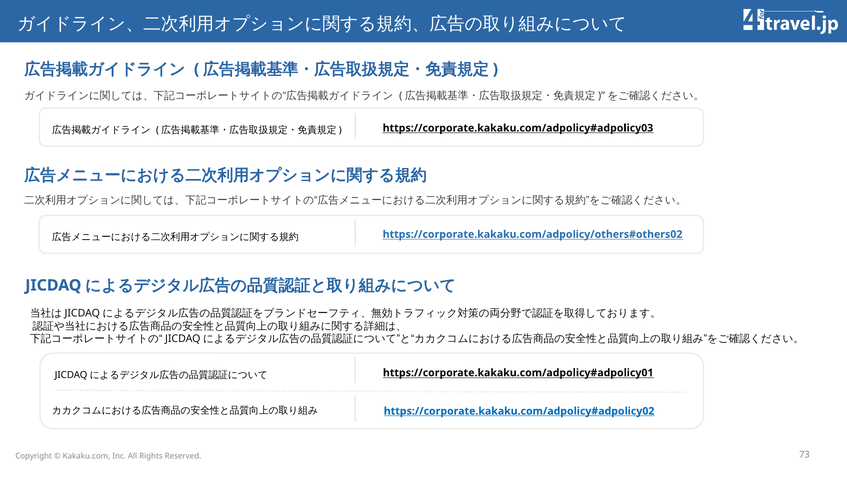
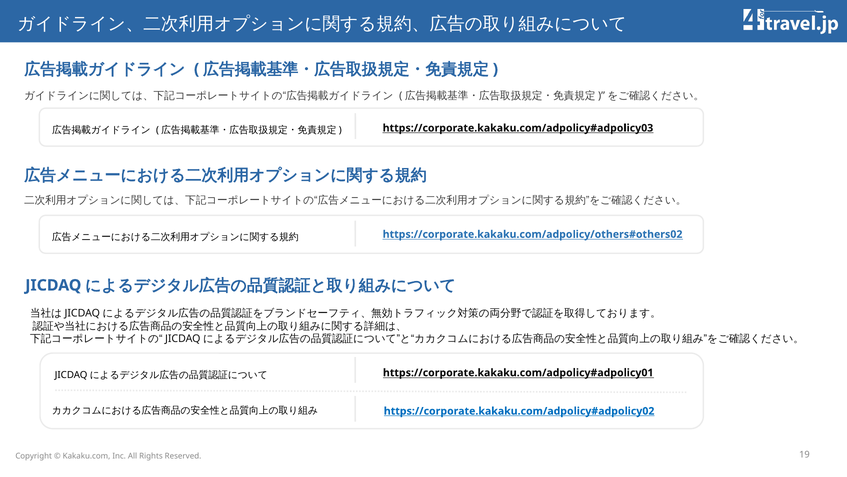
73: 73 -> 19 (804, 454)
